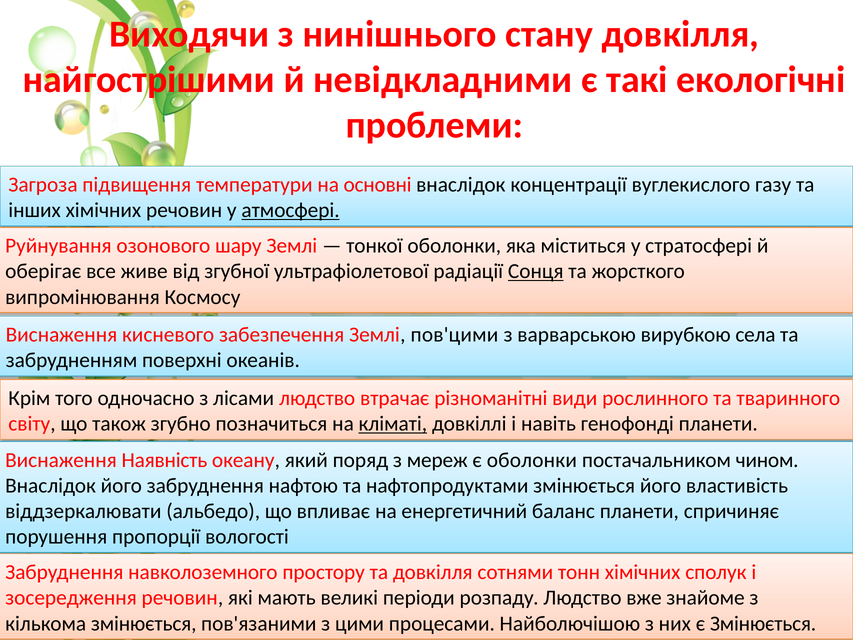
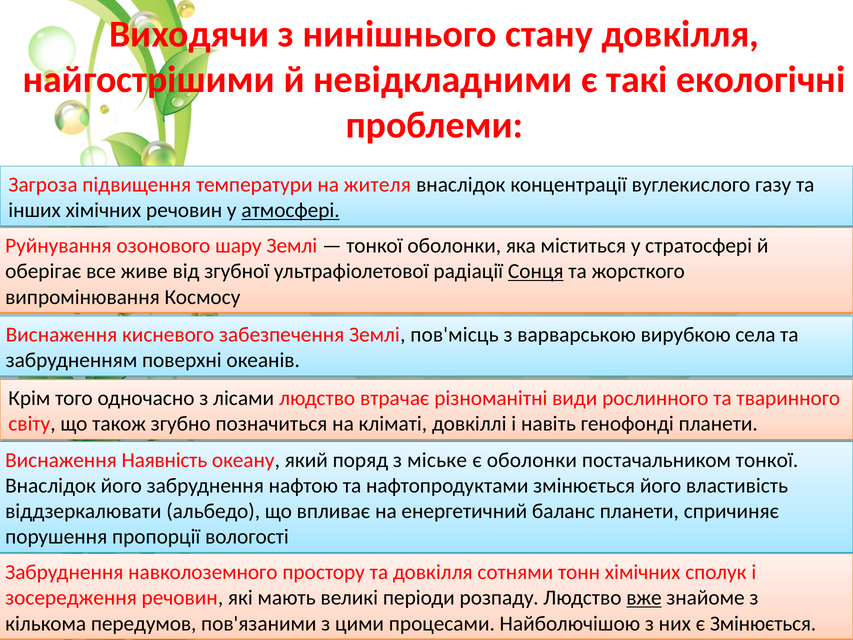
основні: основні -> жителя (377, 185)
пов'цими: пов'цими -> пов'місць (454, 335)
кліматі underline: present -> none (393, 424)
мереж: мереж -> міське (437, 460)
постачальником чином: чином -> тонкої (767, 460)
вже underline: none -> present (644, 598)
кількома змінюється: змінюється -> передумов (144, 623)
